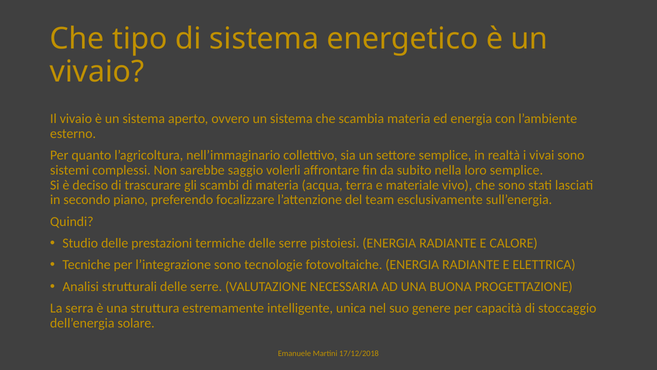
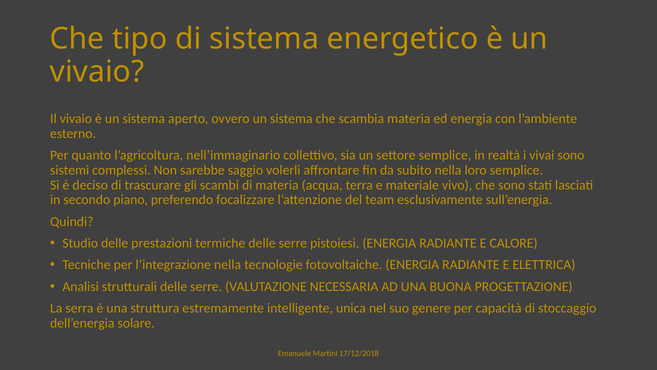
l’integrazione sono: sono -> nella (228, 265)
